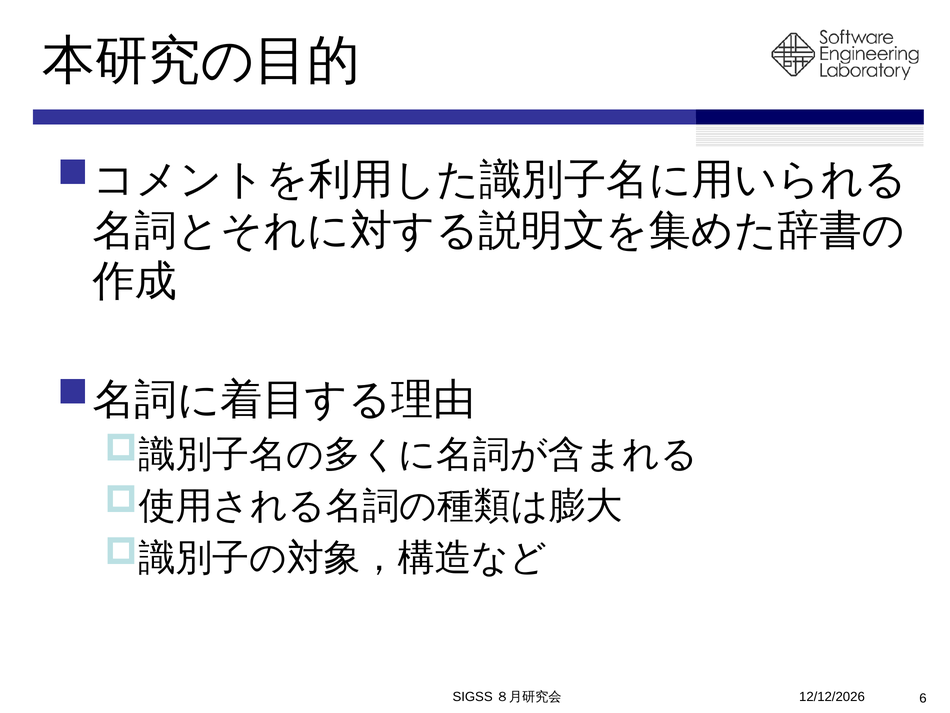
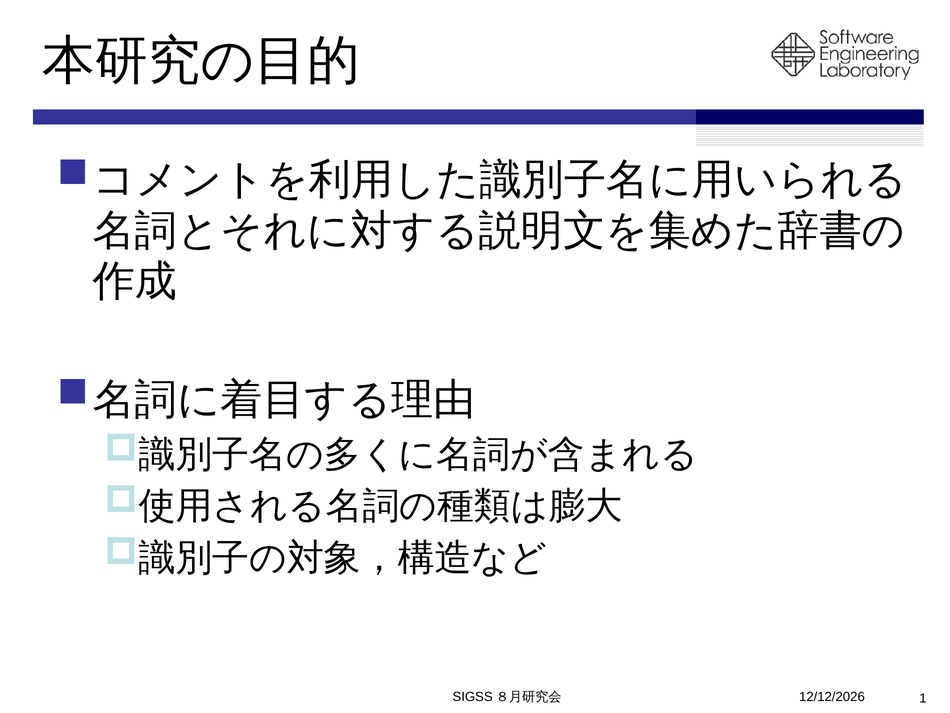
6: 6 -> 1 (923, 698)
